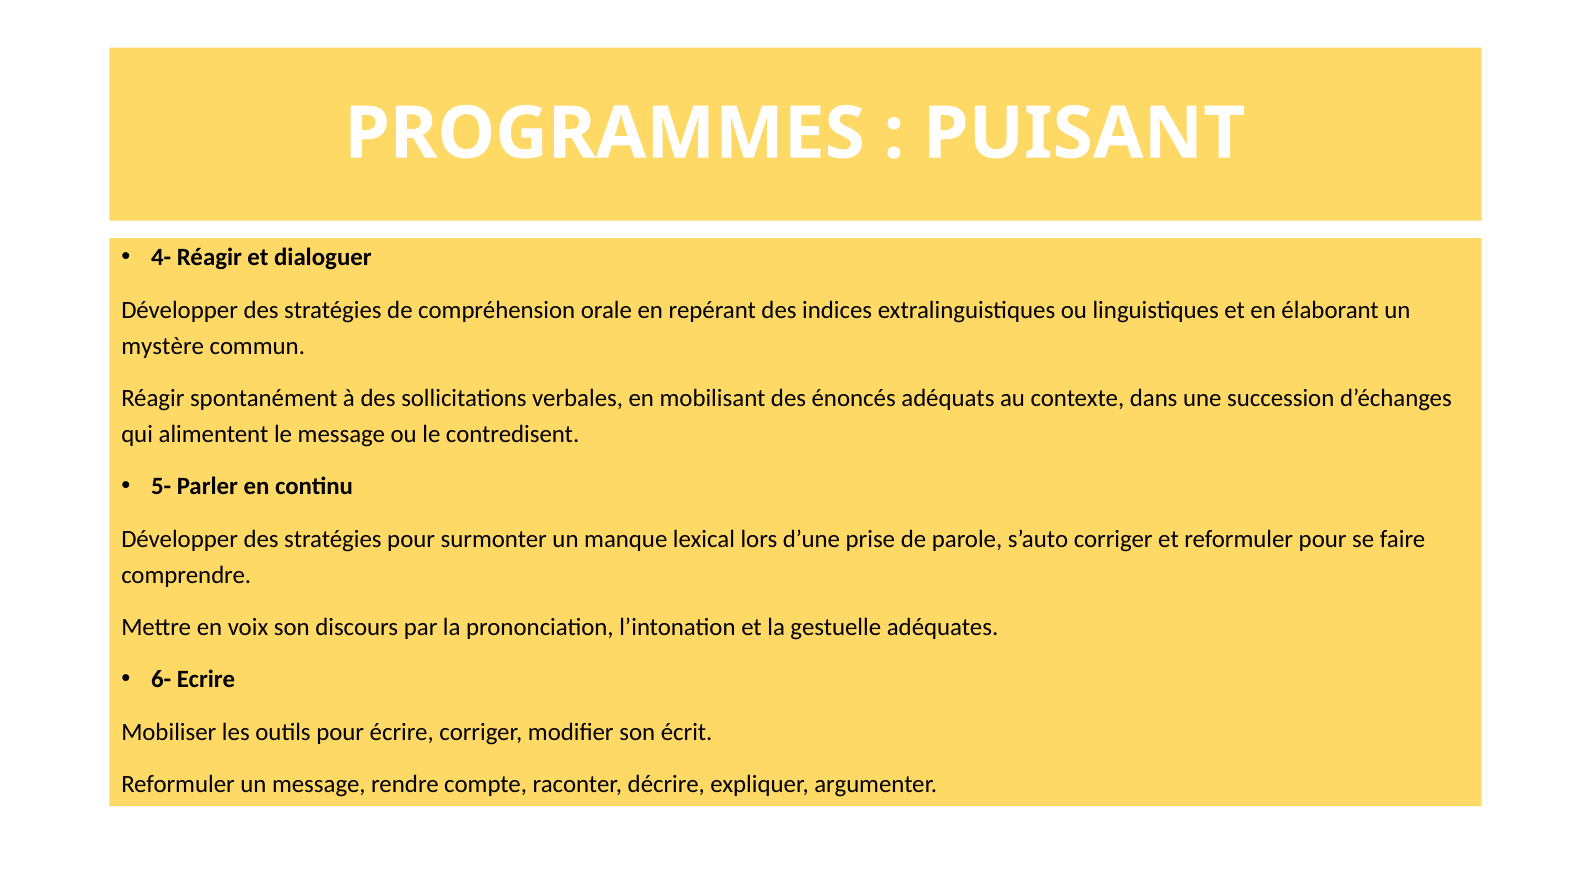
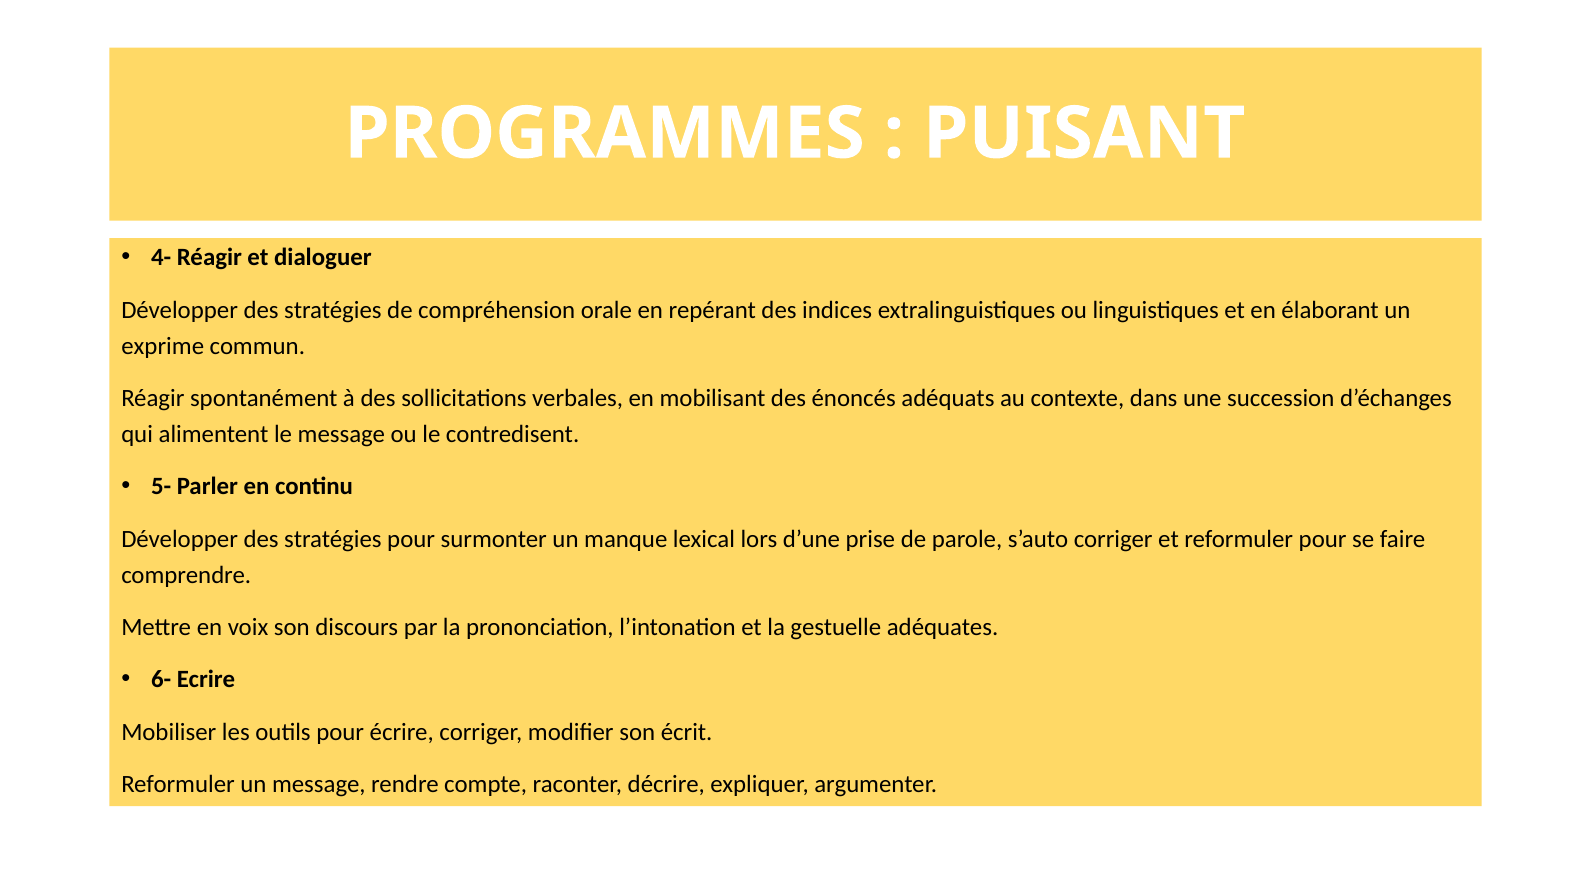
mystère: mystère -> exprime (163, 346)
